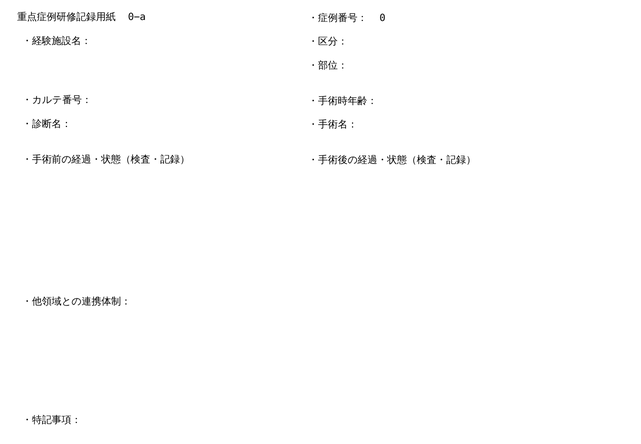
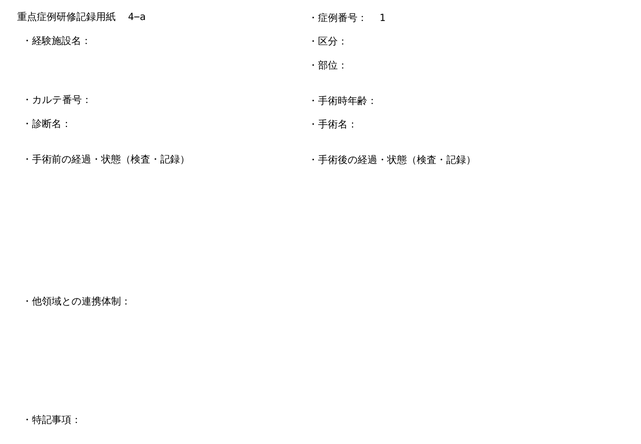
0−a: 0−a -> 4−a (137, 17)
0: 0 -> 1 (383, 18)
